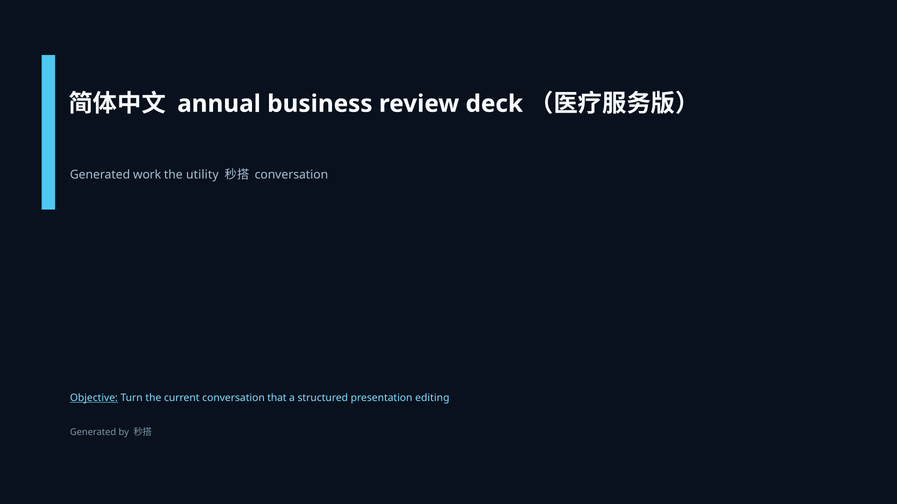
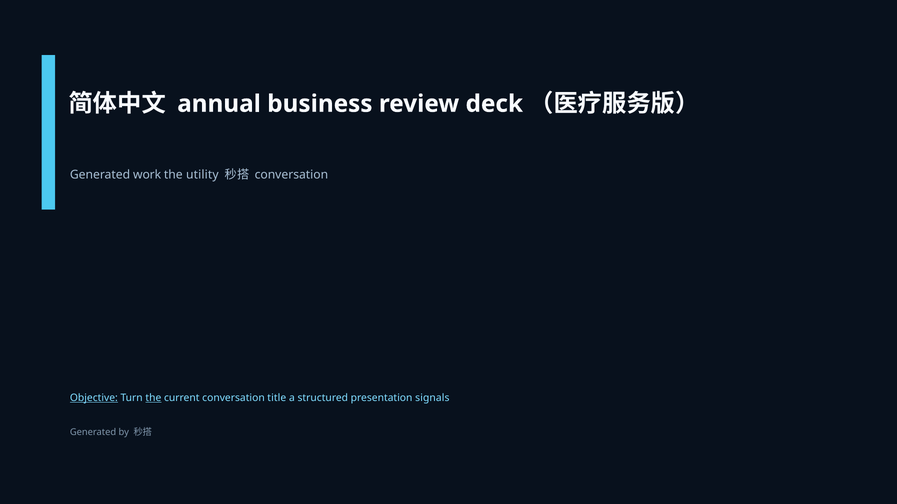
the underline: none -> present (153, 398)
that: that -> title (277, 398)
editing: editing -> signals (432, 398)
